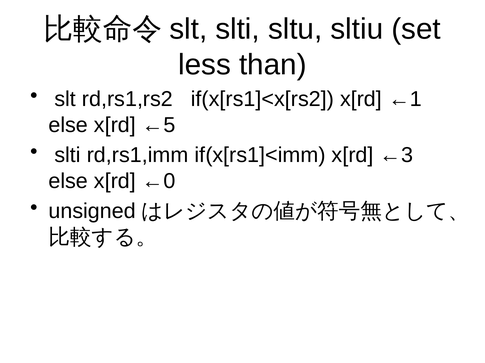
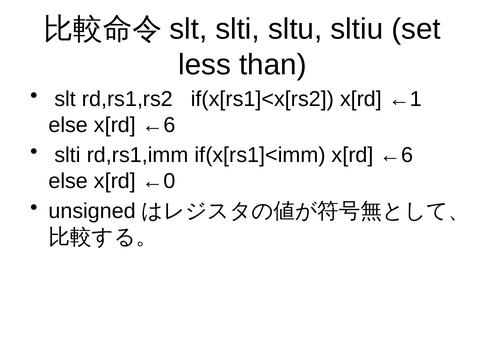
else x[rd ←5: ←5 -> ←6 (159, 125)
if(x[rs1]<imm x[rd ←3: ←3 -> ←6 (396, 155)
